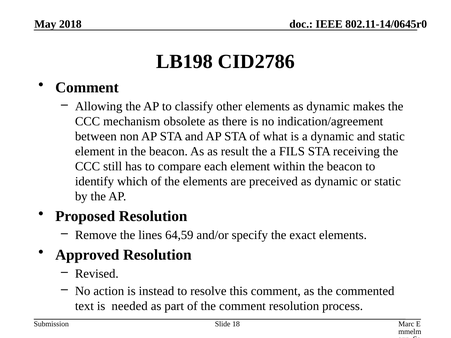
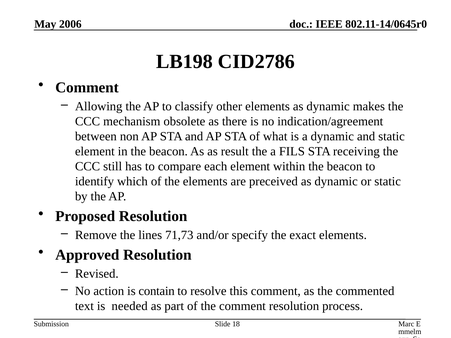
2018: 2018 -> 2006 (70, 24)
64,59: 64,59 -> 71,73 (179, 235)
instead: instead -> contain (157, 291)
